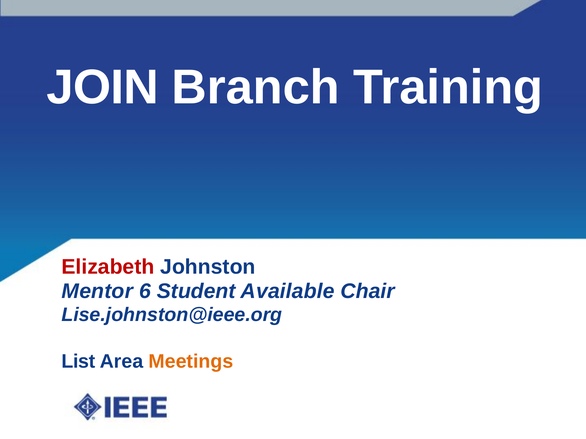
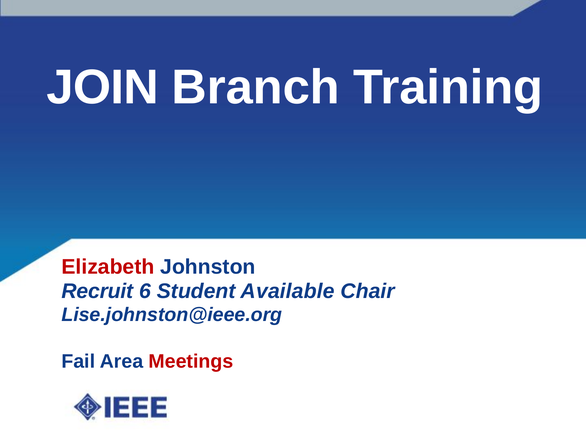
Mentor: Mentor -> Recruit (97, 292)
List: List -> Fail (78, 362)
Meetings colour: orange -> red (191, 362)
